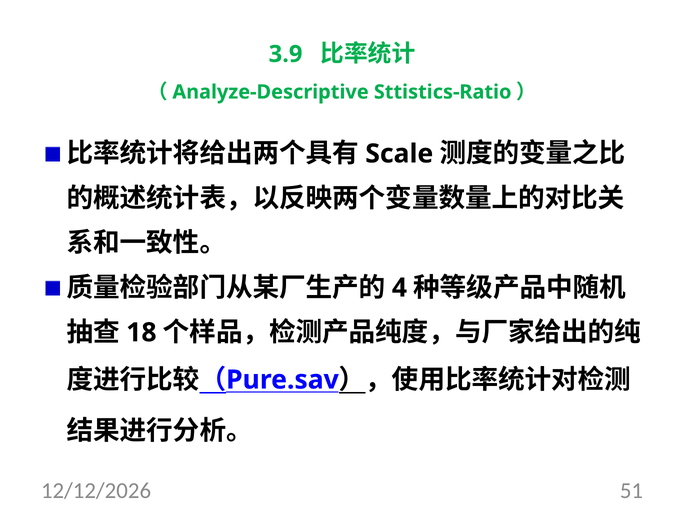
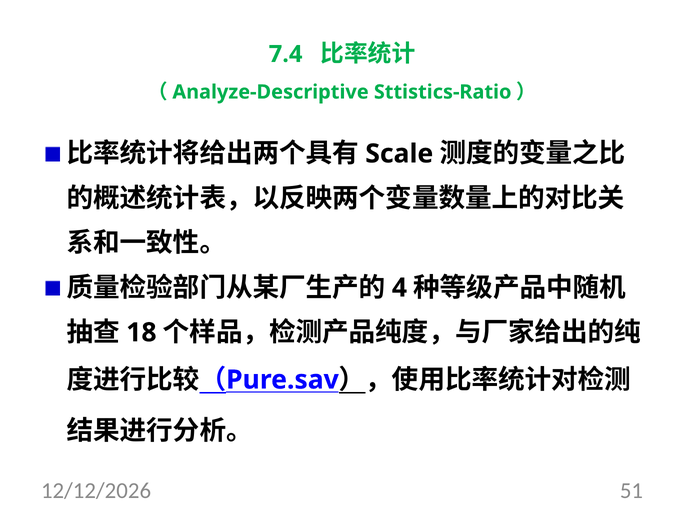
3.9: 3.9 -> 7.4 (286, 54)
